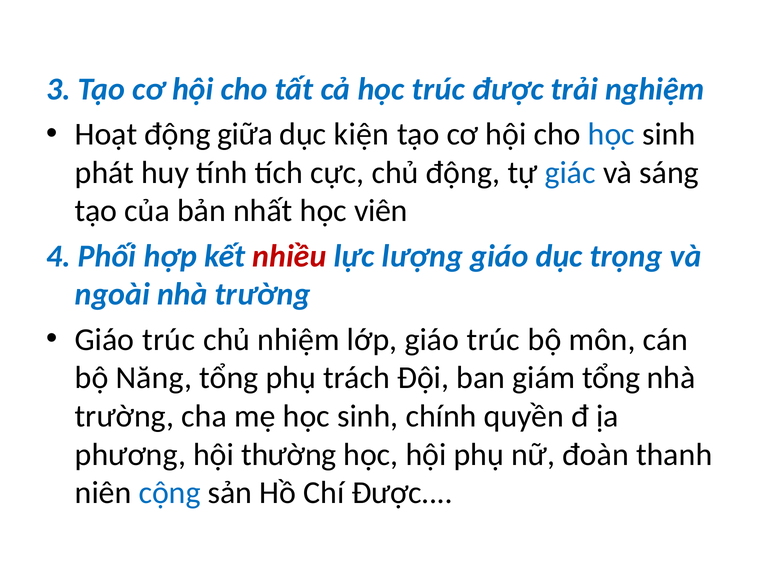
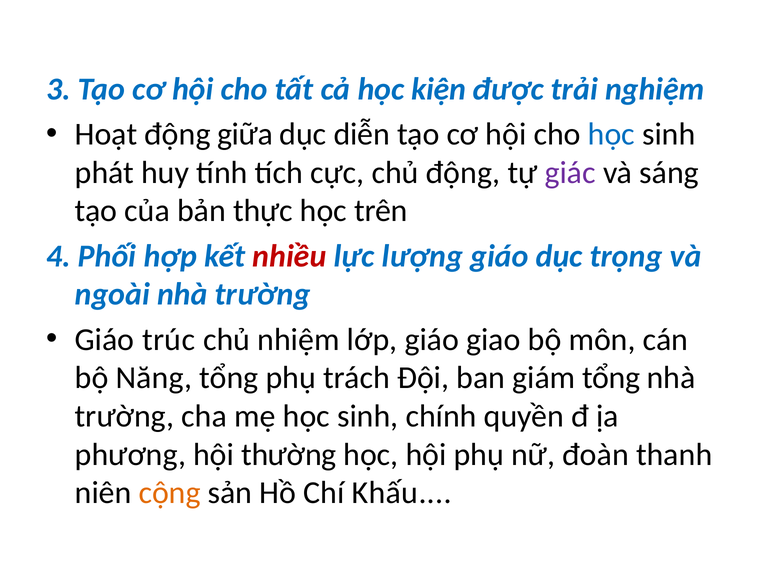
học trúc: trúc -> kiện (439, 89)
kiện: kiện -> diễn (362, 134)
giác colour: blue -> purple (570, 173)
nhất: nhất -> thực (263, 211)
viên: viên -> trên (381, 211)
lớp giáo trúc: trúc -> giao (493, 340)
cộng colour: blue -> orange (170, 493)
Chí Được: Được -> Khấu (402, 493)
